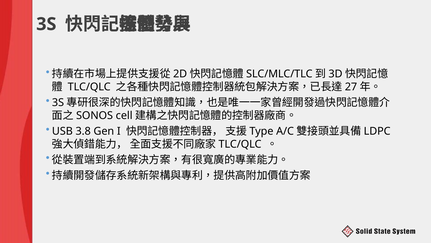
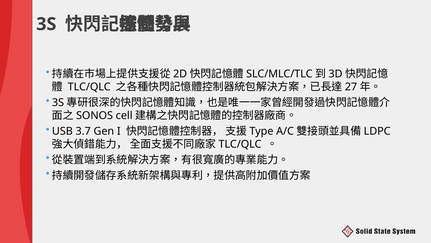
3.8: 3.8 -> 3.7 (83, 131)
